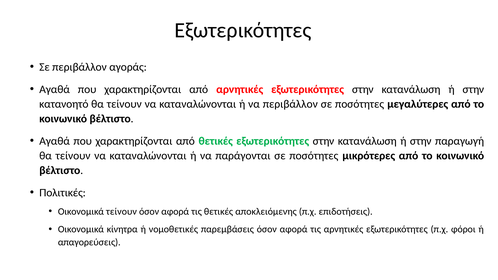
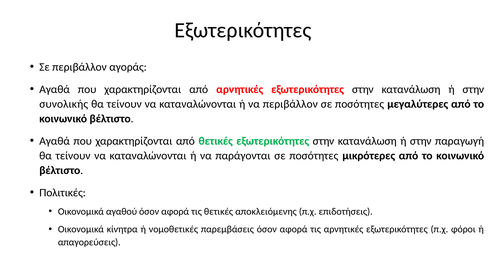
κατανοητό: κατανοητό -> συνολικής (64, 104)
Οικονομικά τείνουν: τείνουν -> αγαθού (122, 212)
